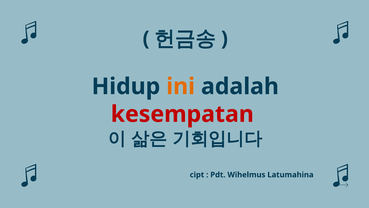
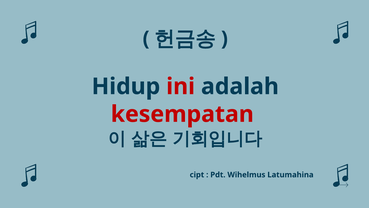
ini colour: orange -> red (181, 86)
